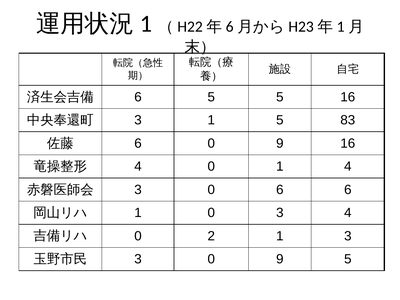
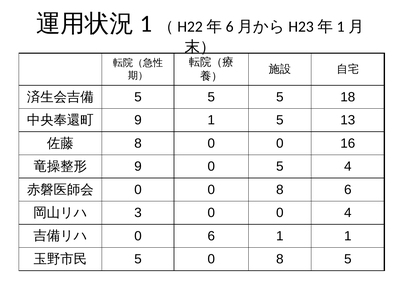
6: 6 -> 5 (138, 97)
5 16: 16 -> 18 (348, 97)
3: 3 -> 9 (138, 120)
83: 83 -> 13 (348, 120)
6: 6 -> 8 (138, 143)
9: 9 -> 0 (280, 143)
4: 4 -> 9 (138, 167)
0 1: 1 -> 5 (280, 167)
3: 3 -> 0 (138, 190)
6: 6 -> 8 (280, 190)
1: 1 -> 3 (138, 213)
3: 3 -> 0 (280, 213)
0 2: 2 -> 6 (211, 236)
1 3: 3 -> 1 (348, 236)
3: 3 -> 5 (138, 259)
9: 9 -> 8 (280, 259)
